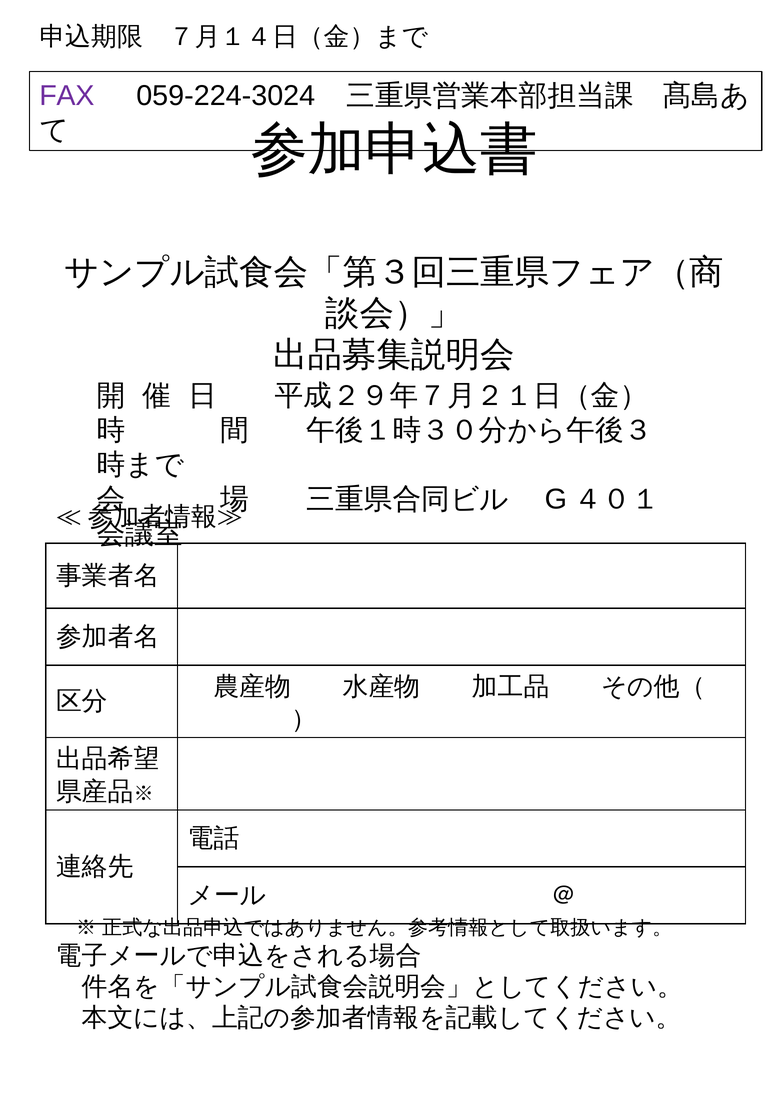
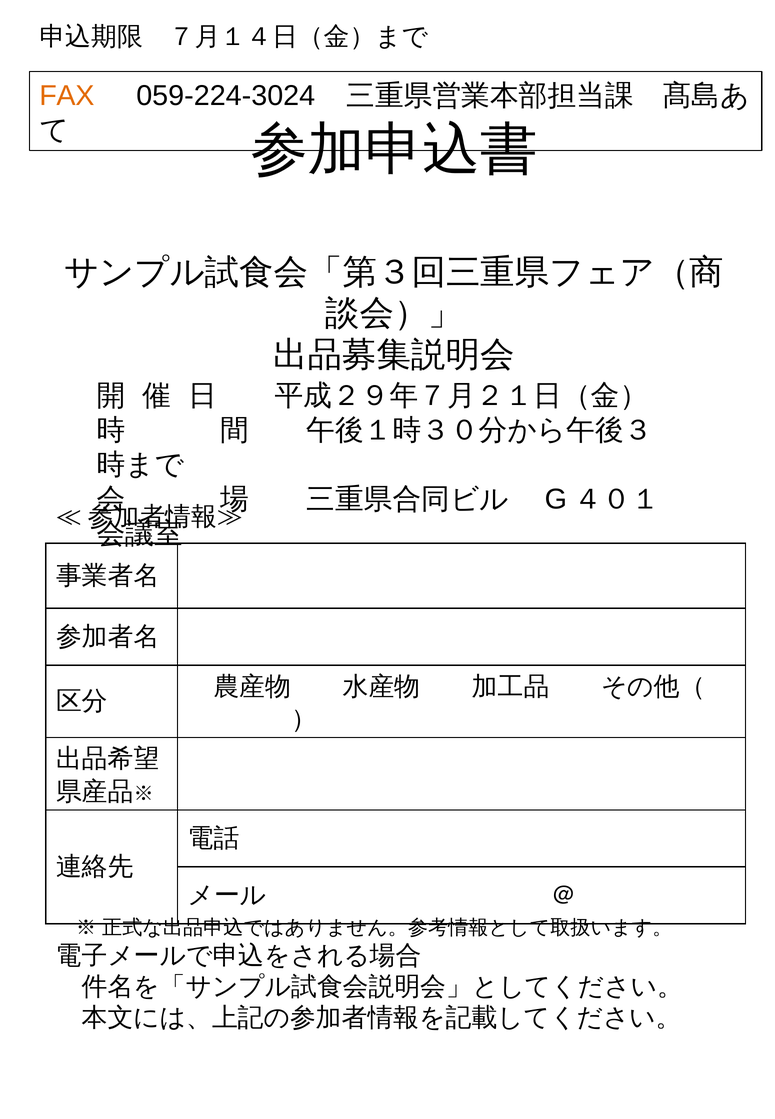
FAX colour: purple -> orange (67, 96)
